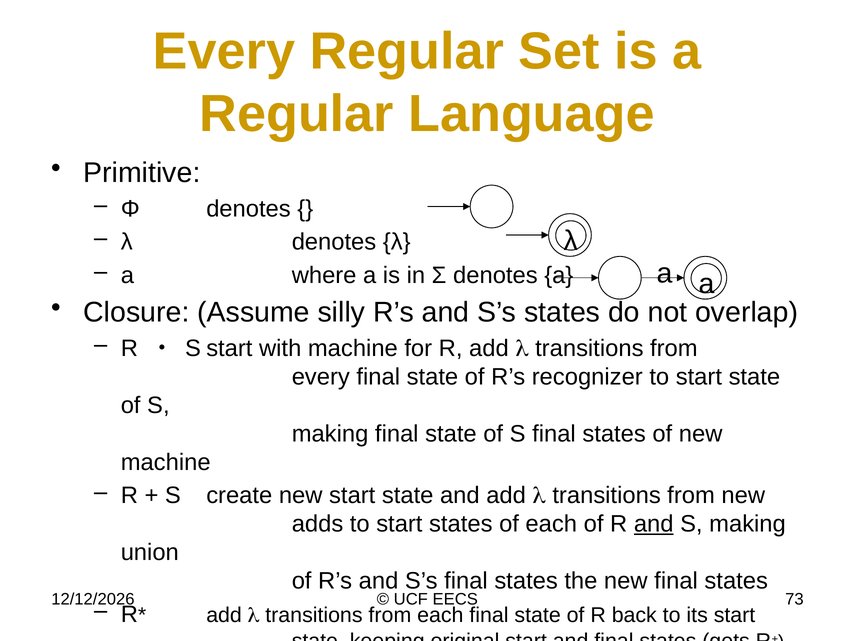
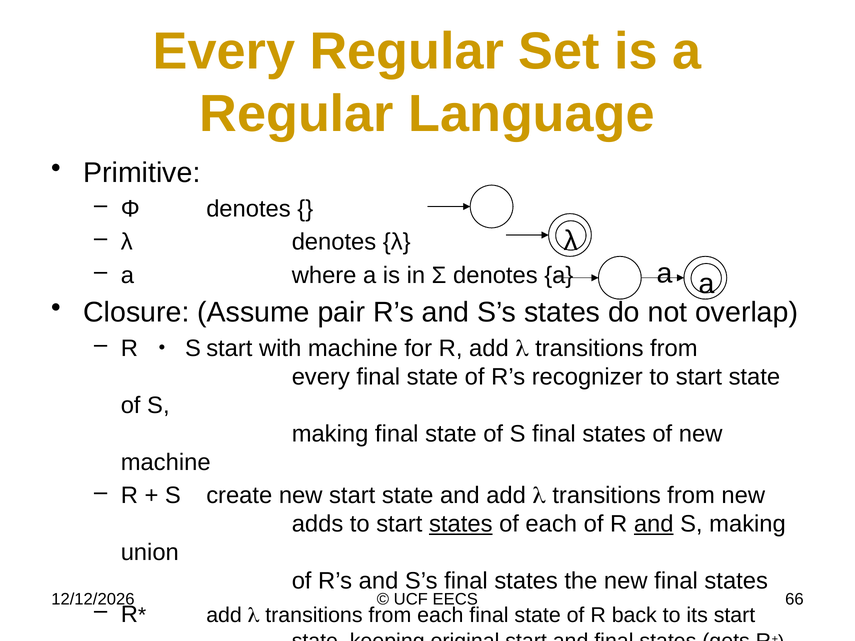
silly: silly -> pair (341, 313)
states underline: none -> present (461, 524)
73: 73 -> 66 (794, 599)
